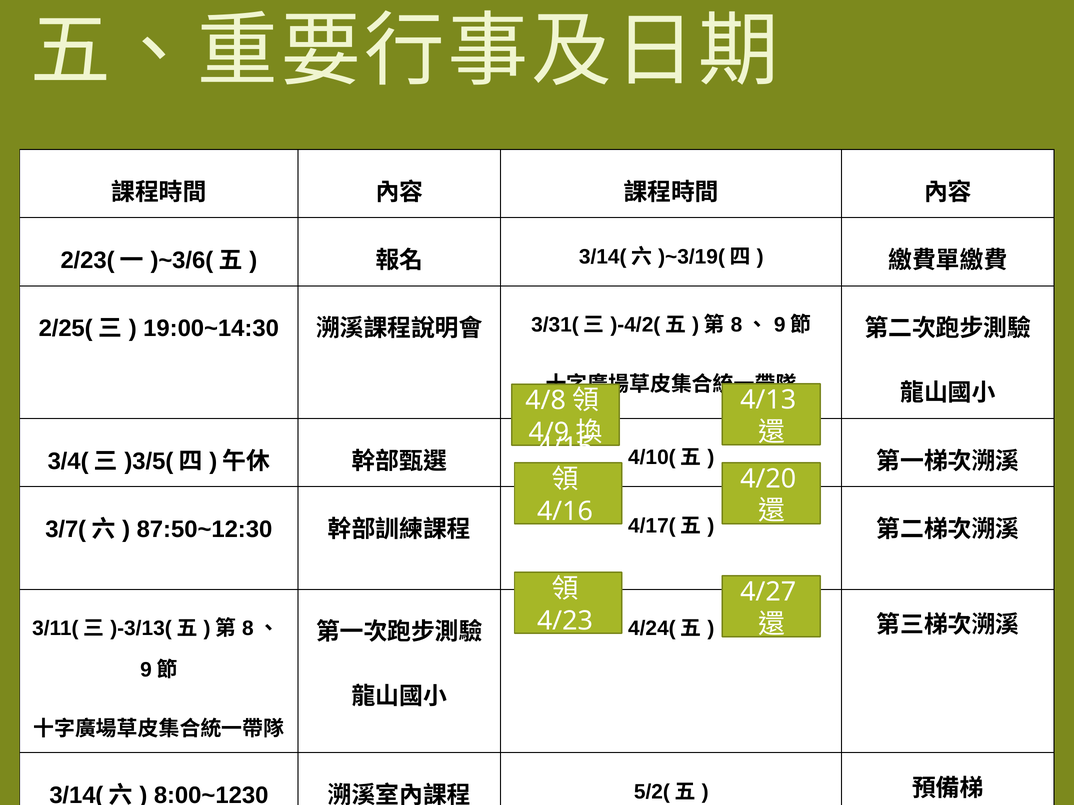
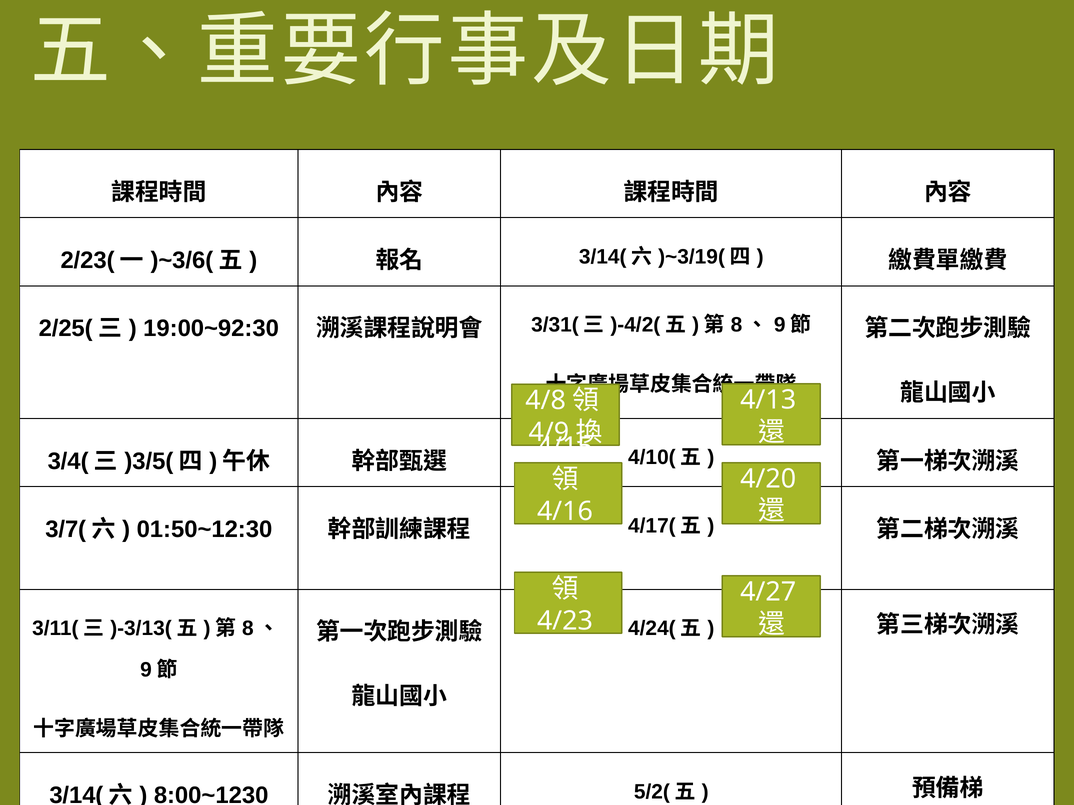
19:00~14:30: 19:00~14:30 -> 19:00~92:30 (211, 329)
87:50~12:30: 87:50~12:30 -> 01:50~12:30 (204, 530)
